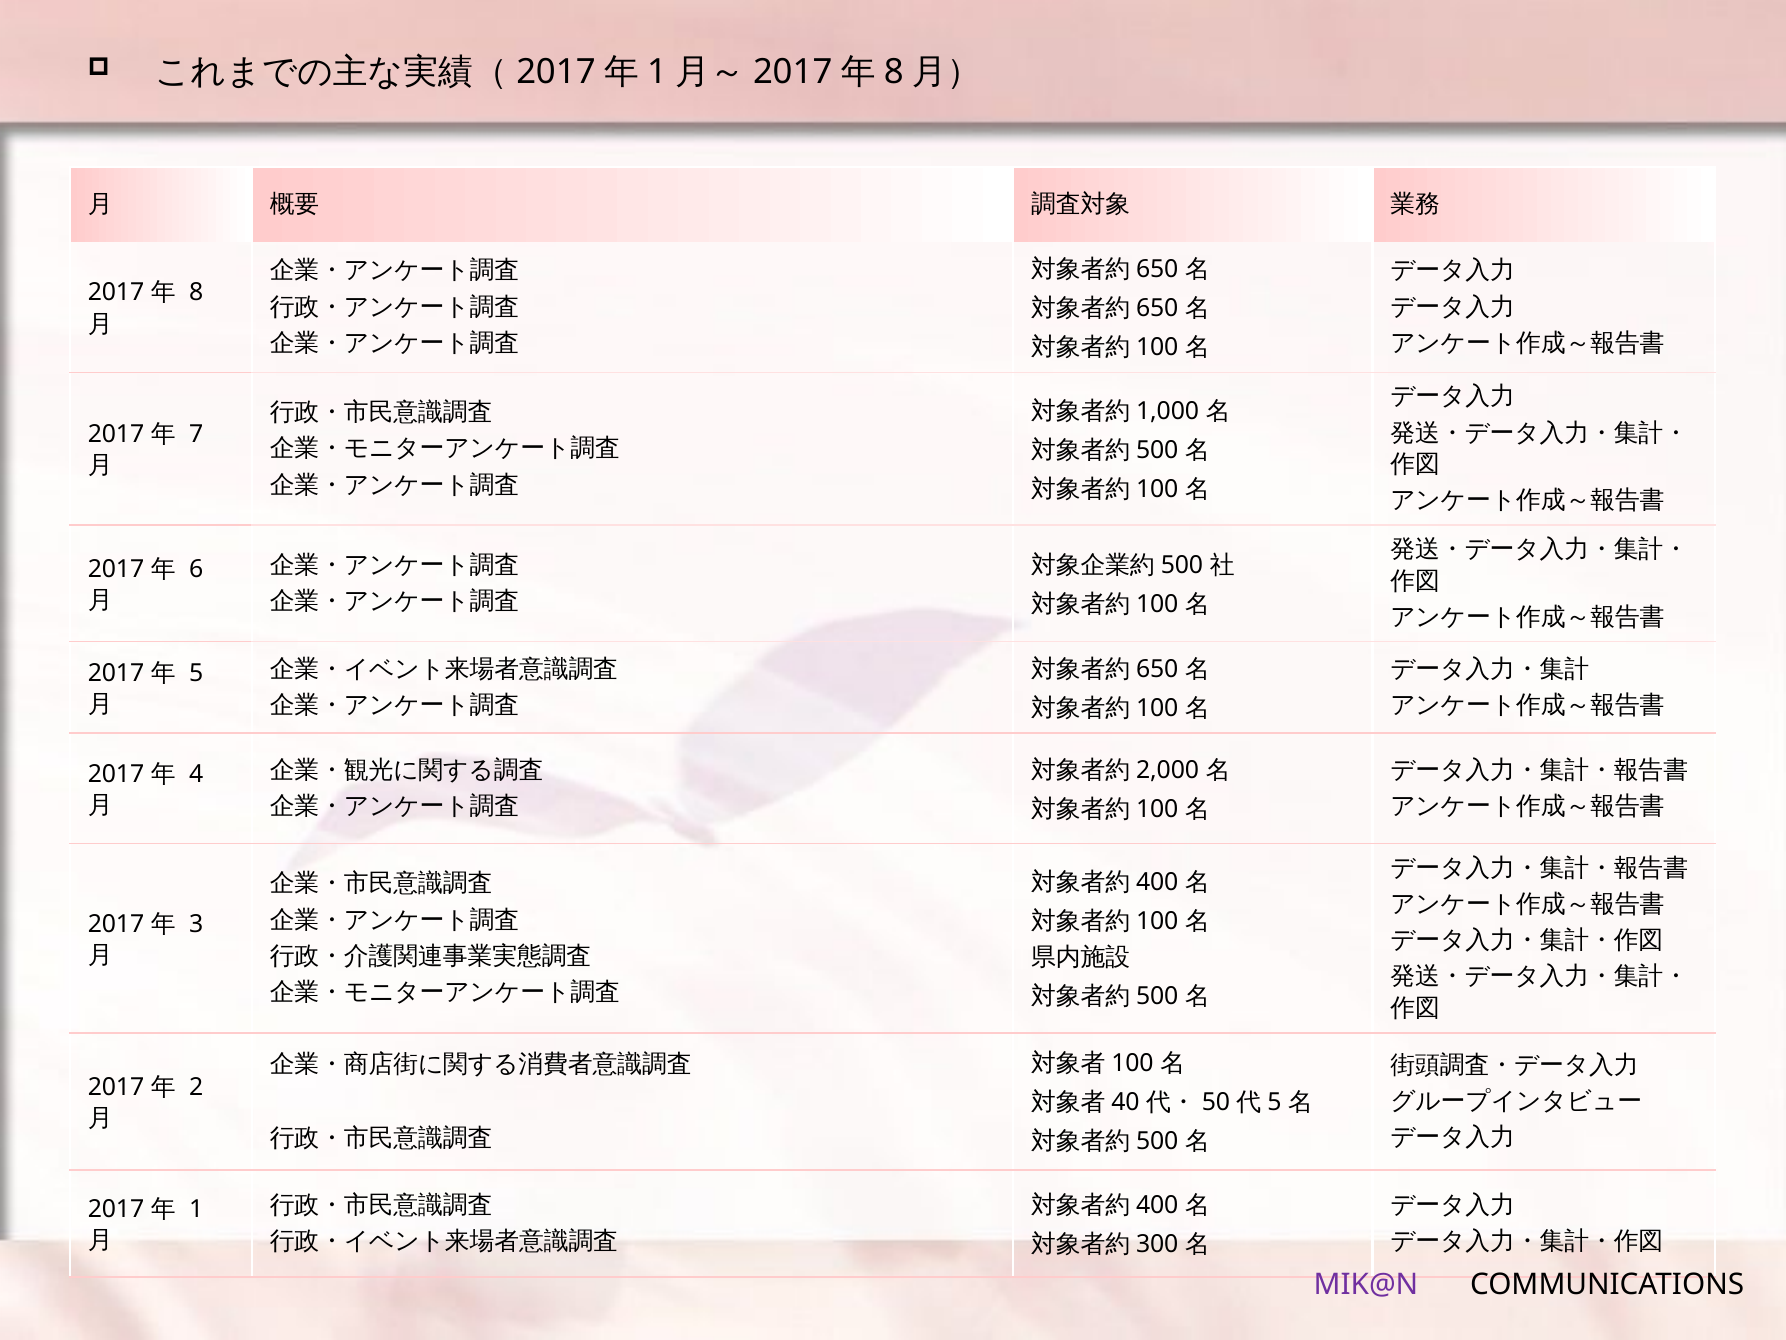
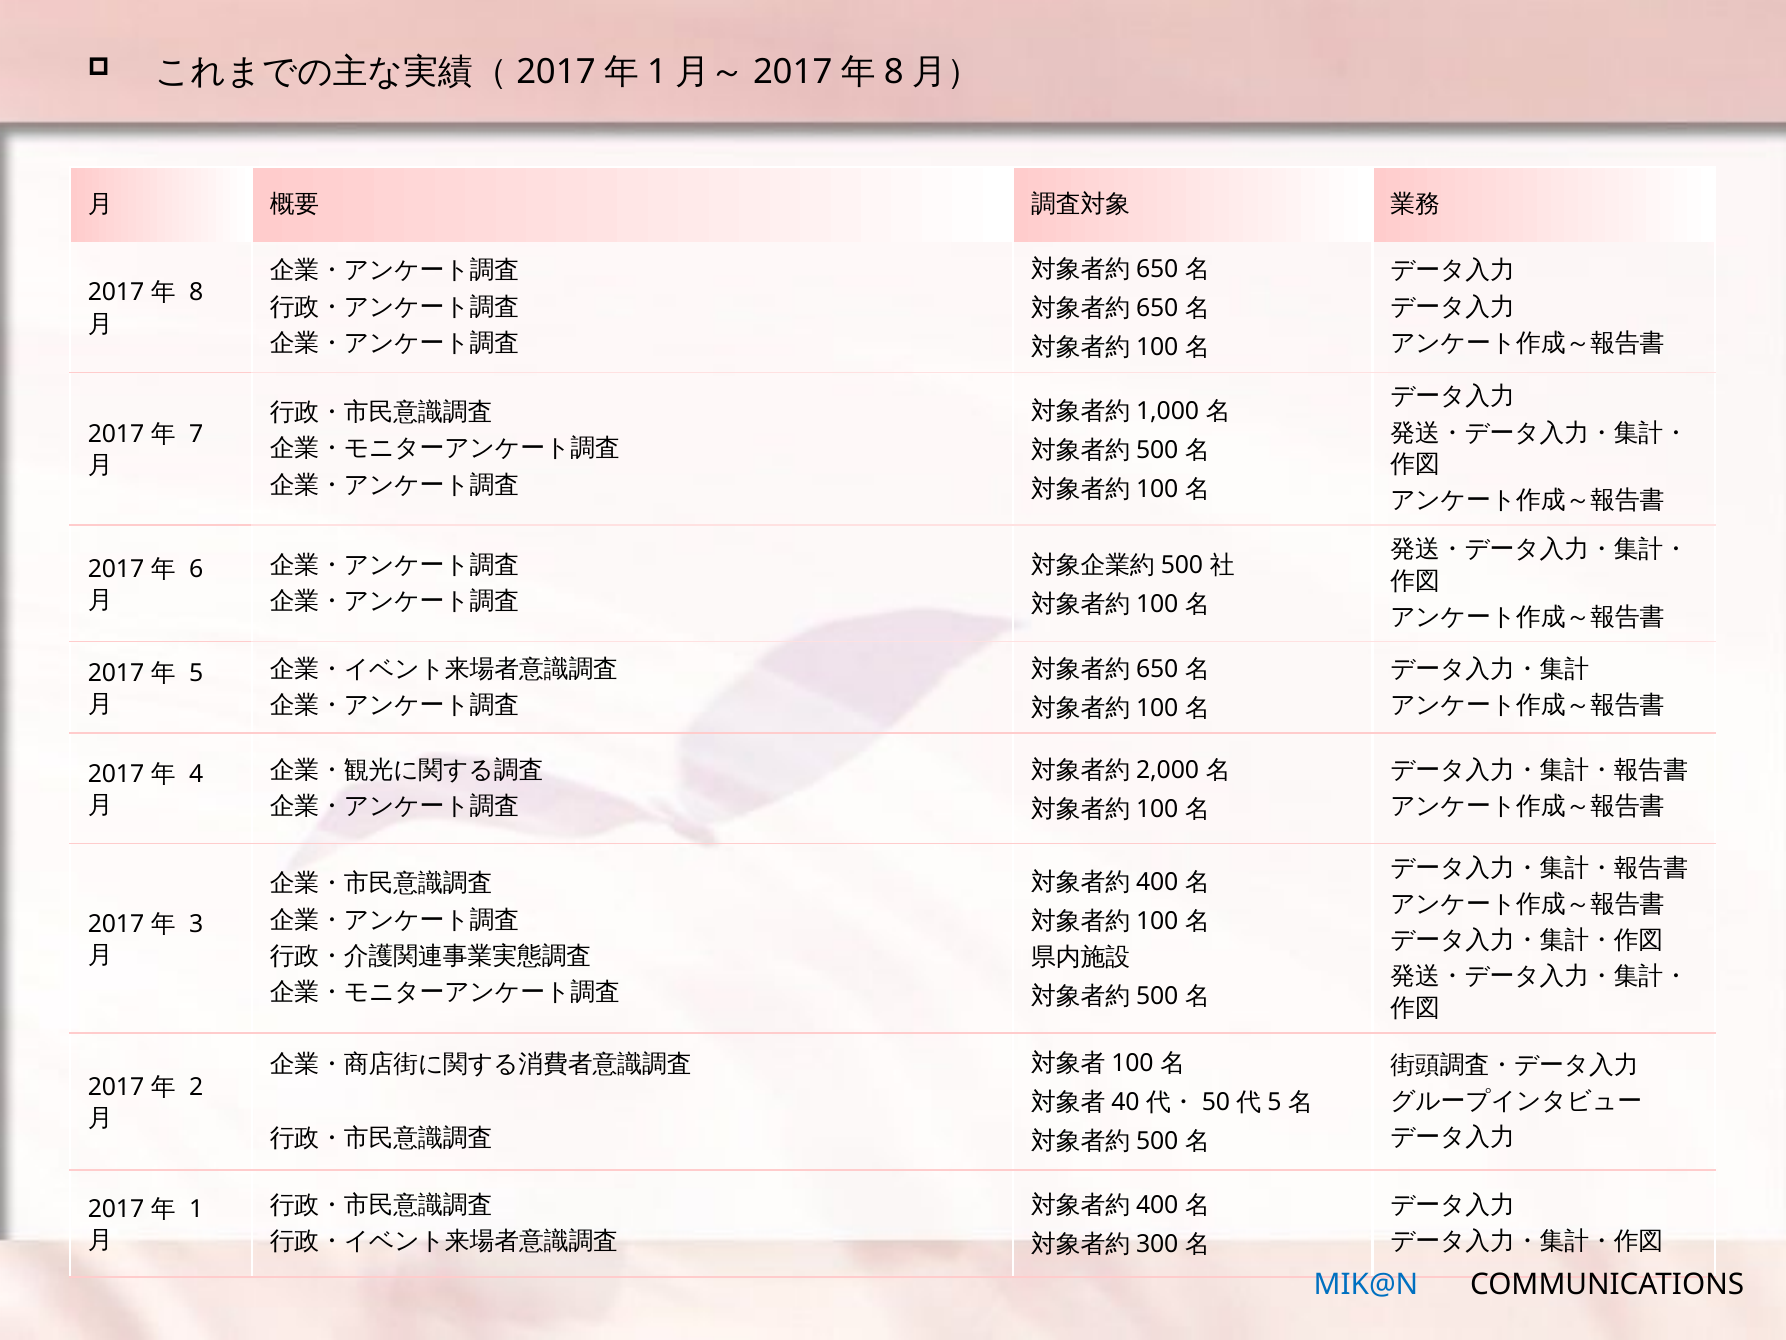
MIK@N colour: purple -> blue (1366, 1284)
